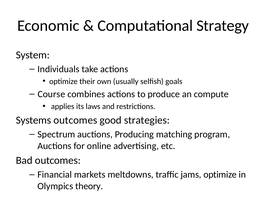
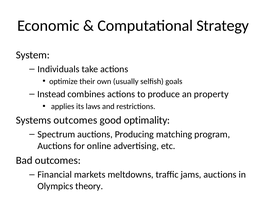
Course: Course -> Instead (52, 94)
compute: compute -> property (211, 94)
strategies: strategies -> optimality (147, 121)
jams optimize: optimize -> auctions (220, 175)
